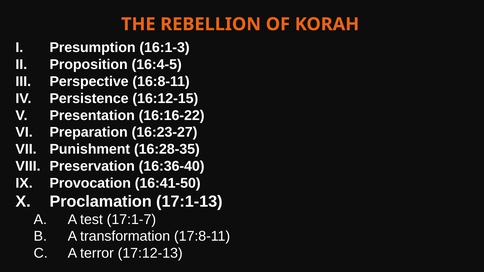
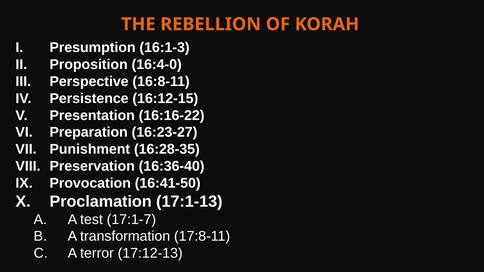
16:4-5: 16:4-5 -> 16:4-0 (157, 65)
